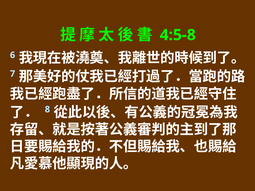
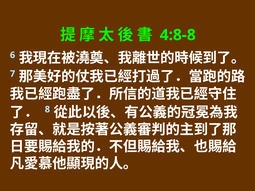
4:5-8: 4:5-8 -> 4:8-8 (178, 35)
